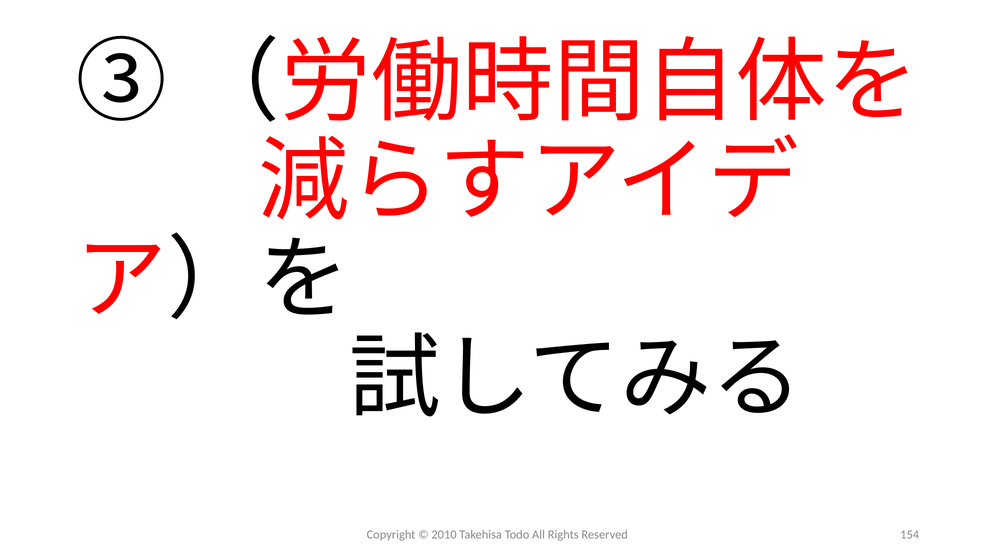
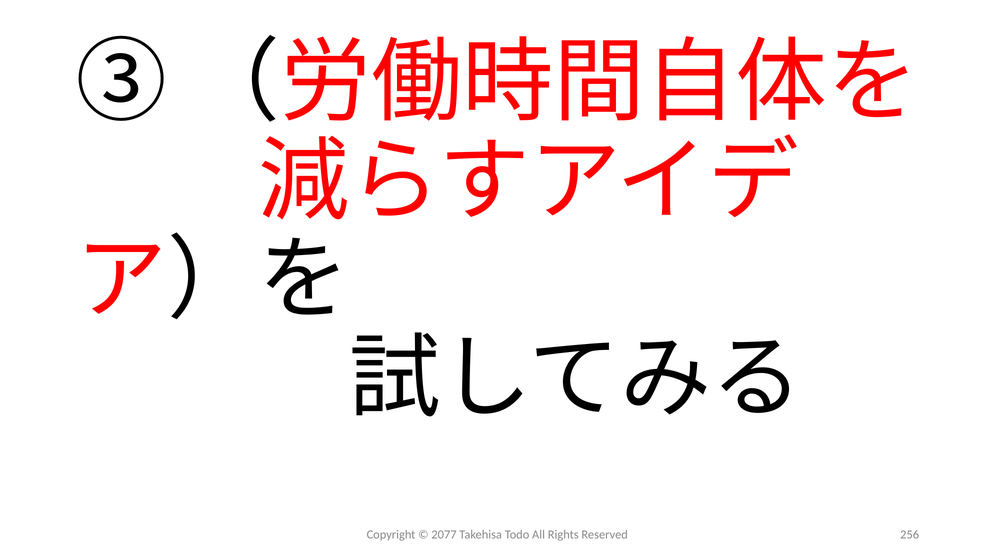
2010: 2010 -> 2077 (444, 534)
154: 154 -> 256 (910, 534)
